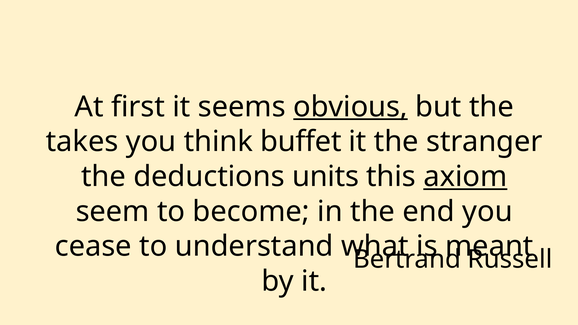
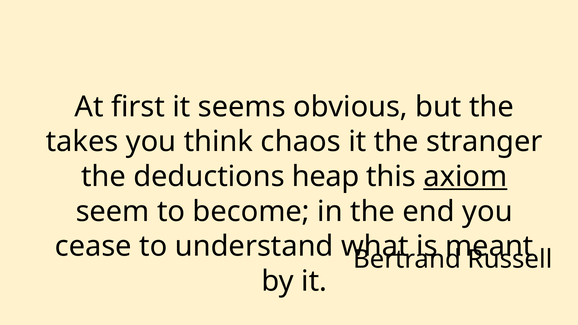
obvious underline: present -> none (350, 107)
buffet: buffet -> chaos (301, 142)
units: units -> heap (326, 177)
